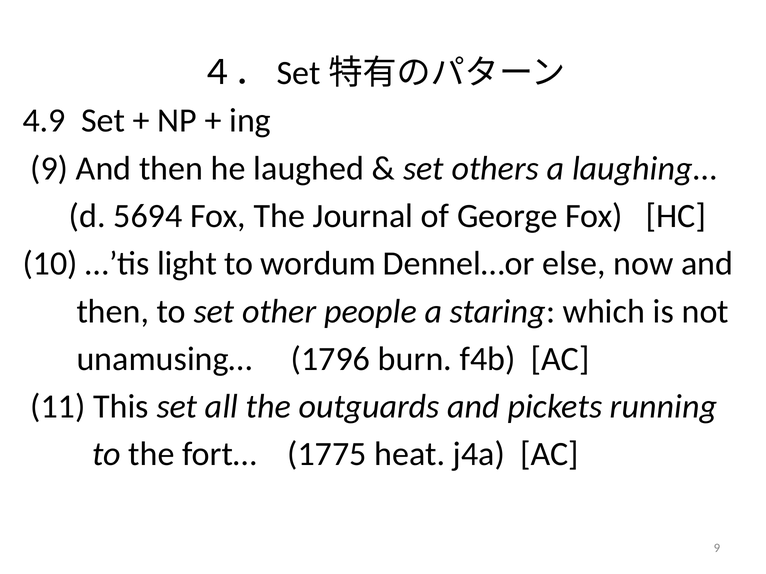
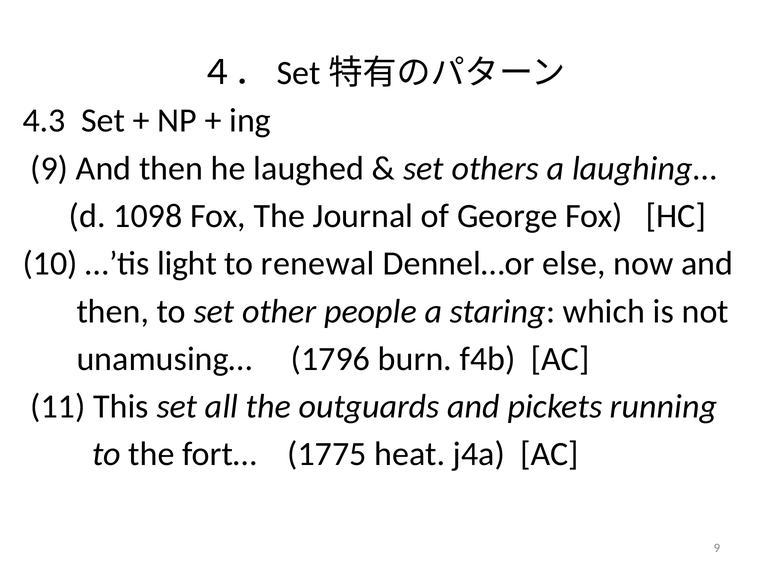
4.9: 4.9 -> 4.3 (44, 121)
5694: 5694 -> 1098 (148, 216)
wordum: wordum -> renewal (318, 264)
